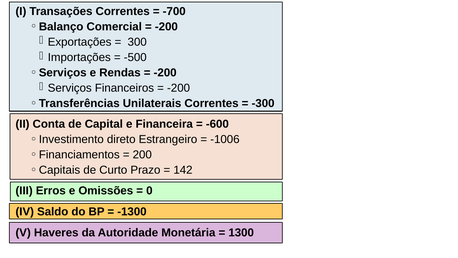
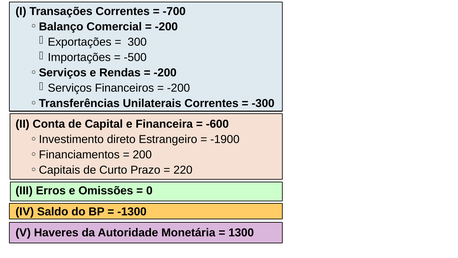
-1006: -1006 -> -1900 (225, 139)
142: 142 -> 220 (183, 170)
